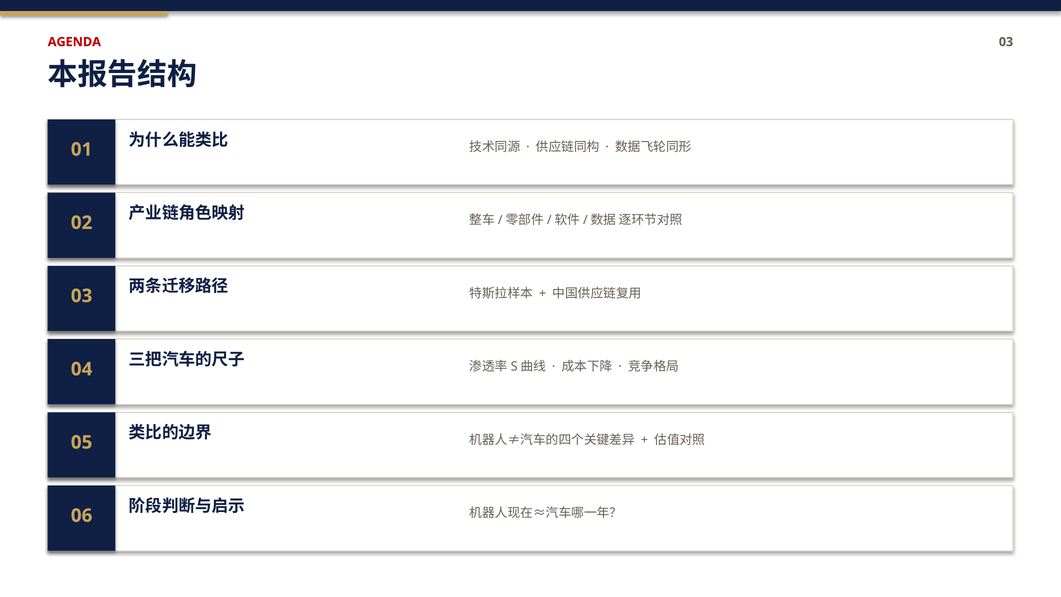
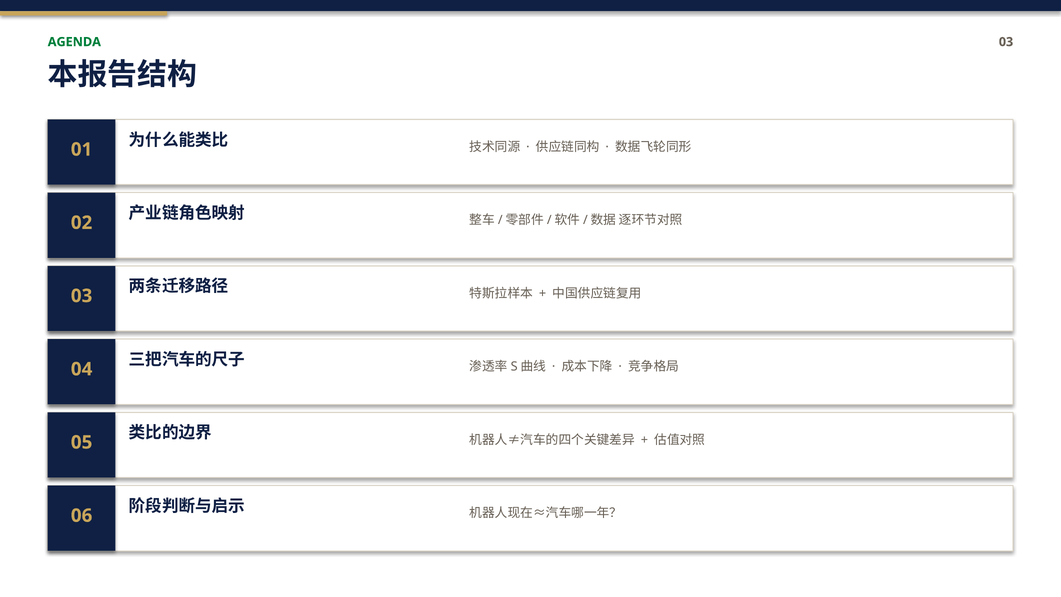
AGENDA colour: red -> green (74, 42)
